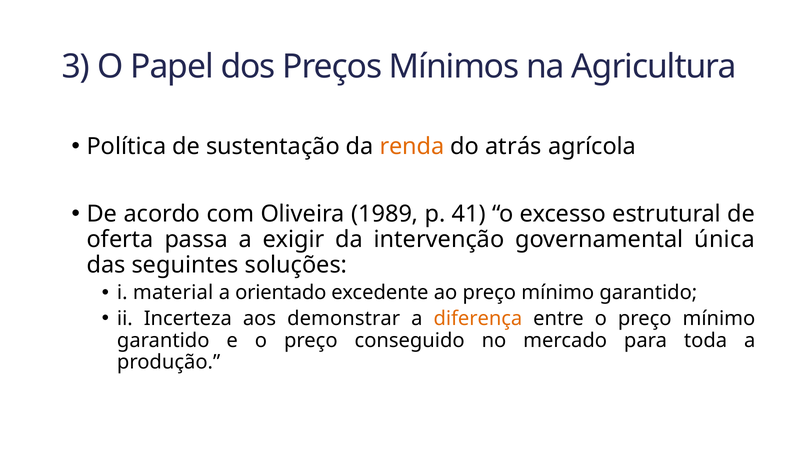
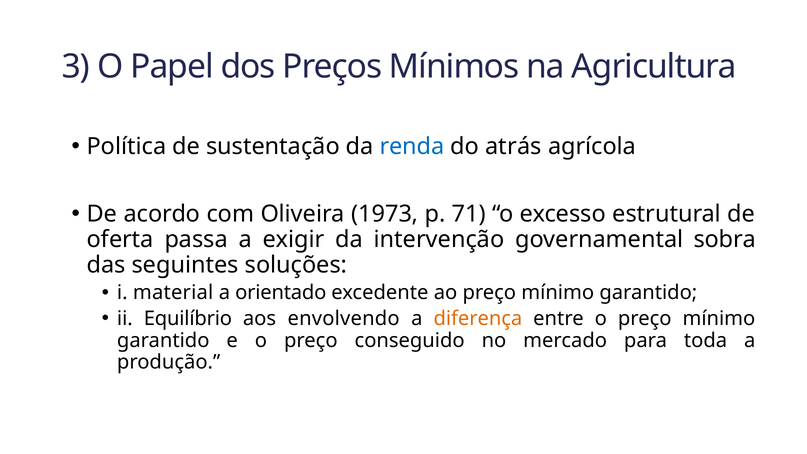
renda colour: orange -> blue (412, 146)
1989: 1989 -> 1973 (385, 214)
41: 41 -> 71 (469, 214)
única: única -> sobra (725, 239)
Incerteza: Incerteza -> Equilíbrio (188, 319)
demonstrar: demonstrar -> envolvendo (344, 319)
